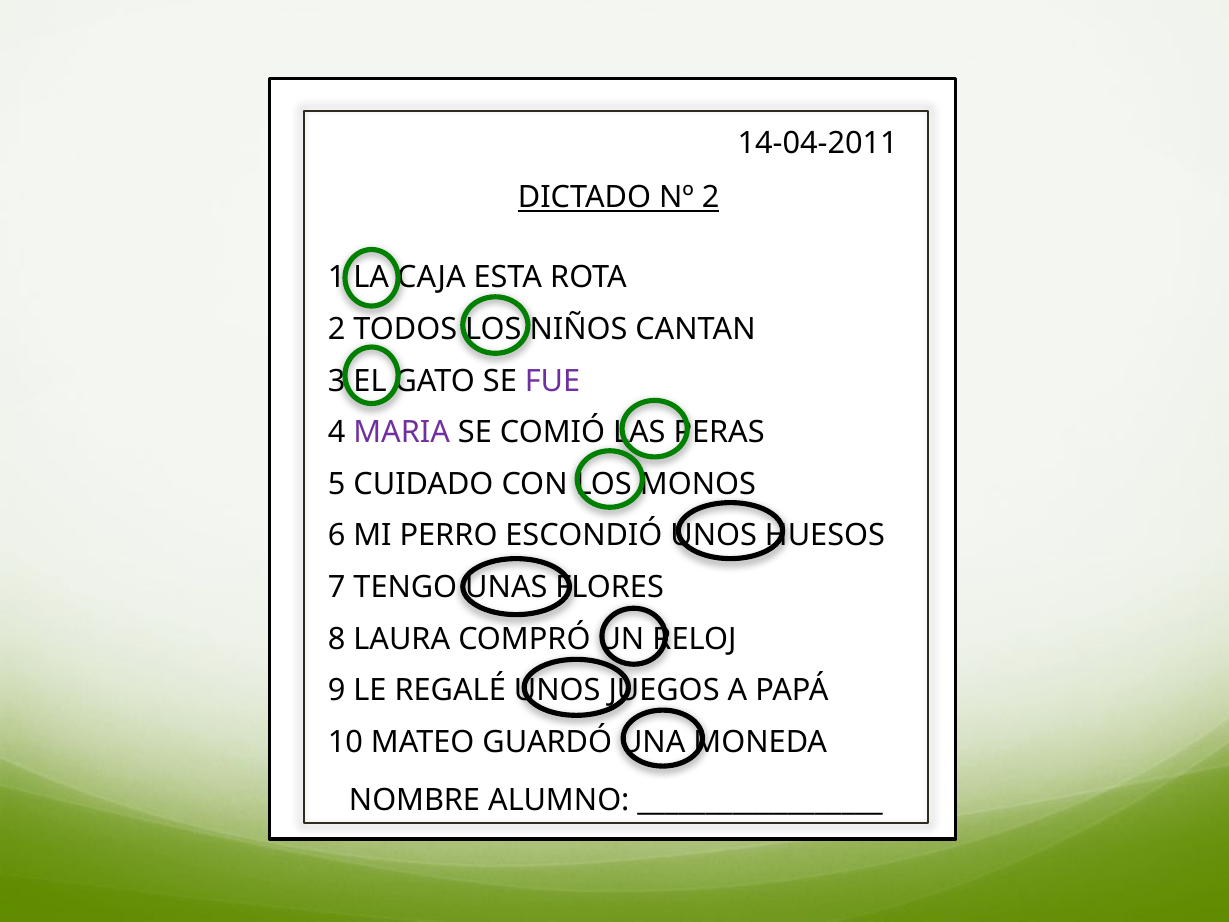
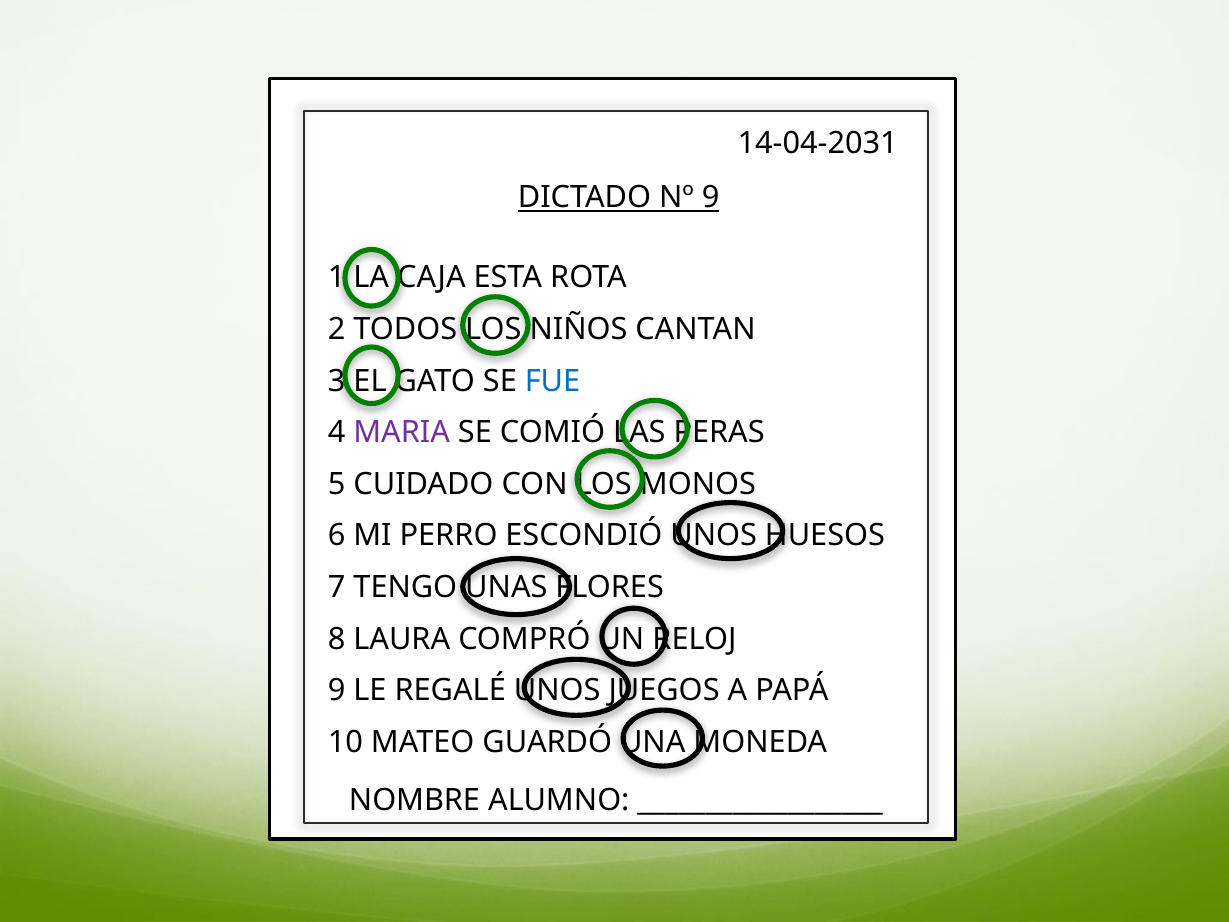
14-04-2011: 14-04-2011 -> 14-04-2031 (818, 143)
Nº 2: 2 -> 9 (711, 197)
FUE colour: purple -> blue (553, 381)
